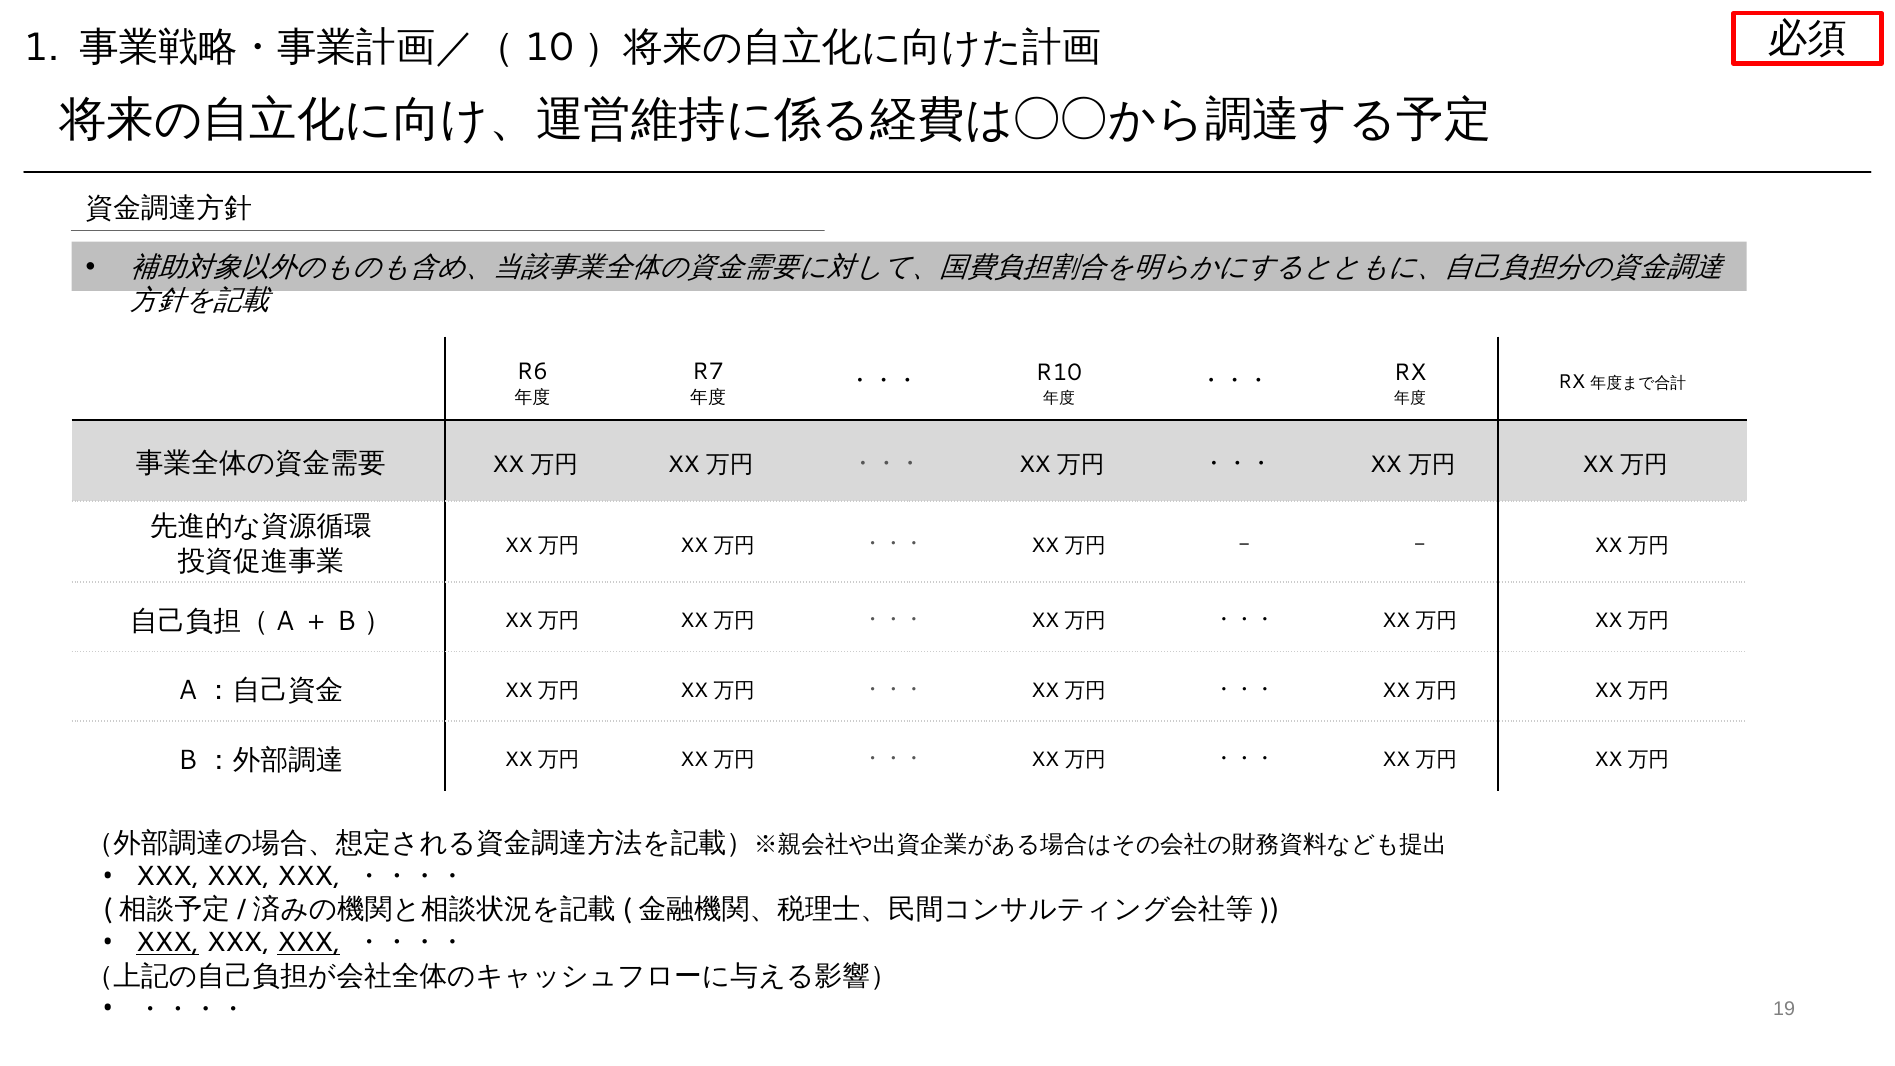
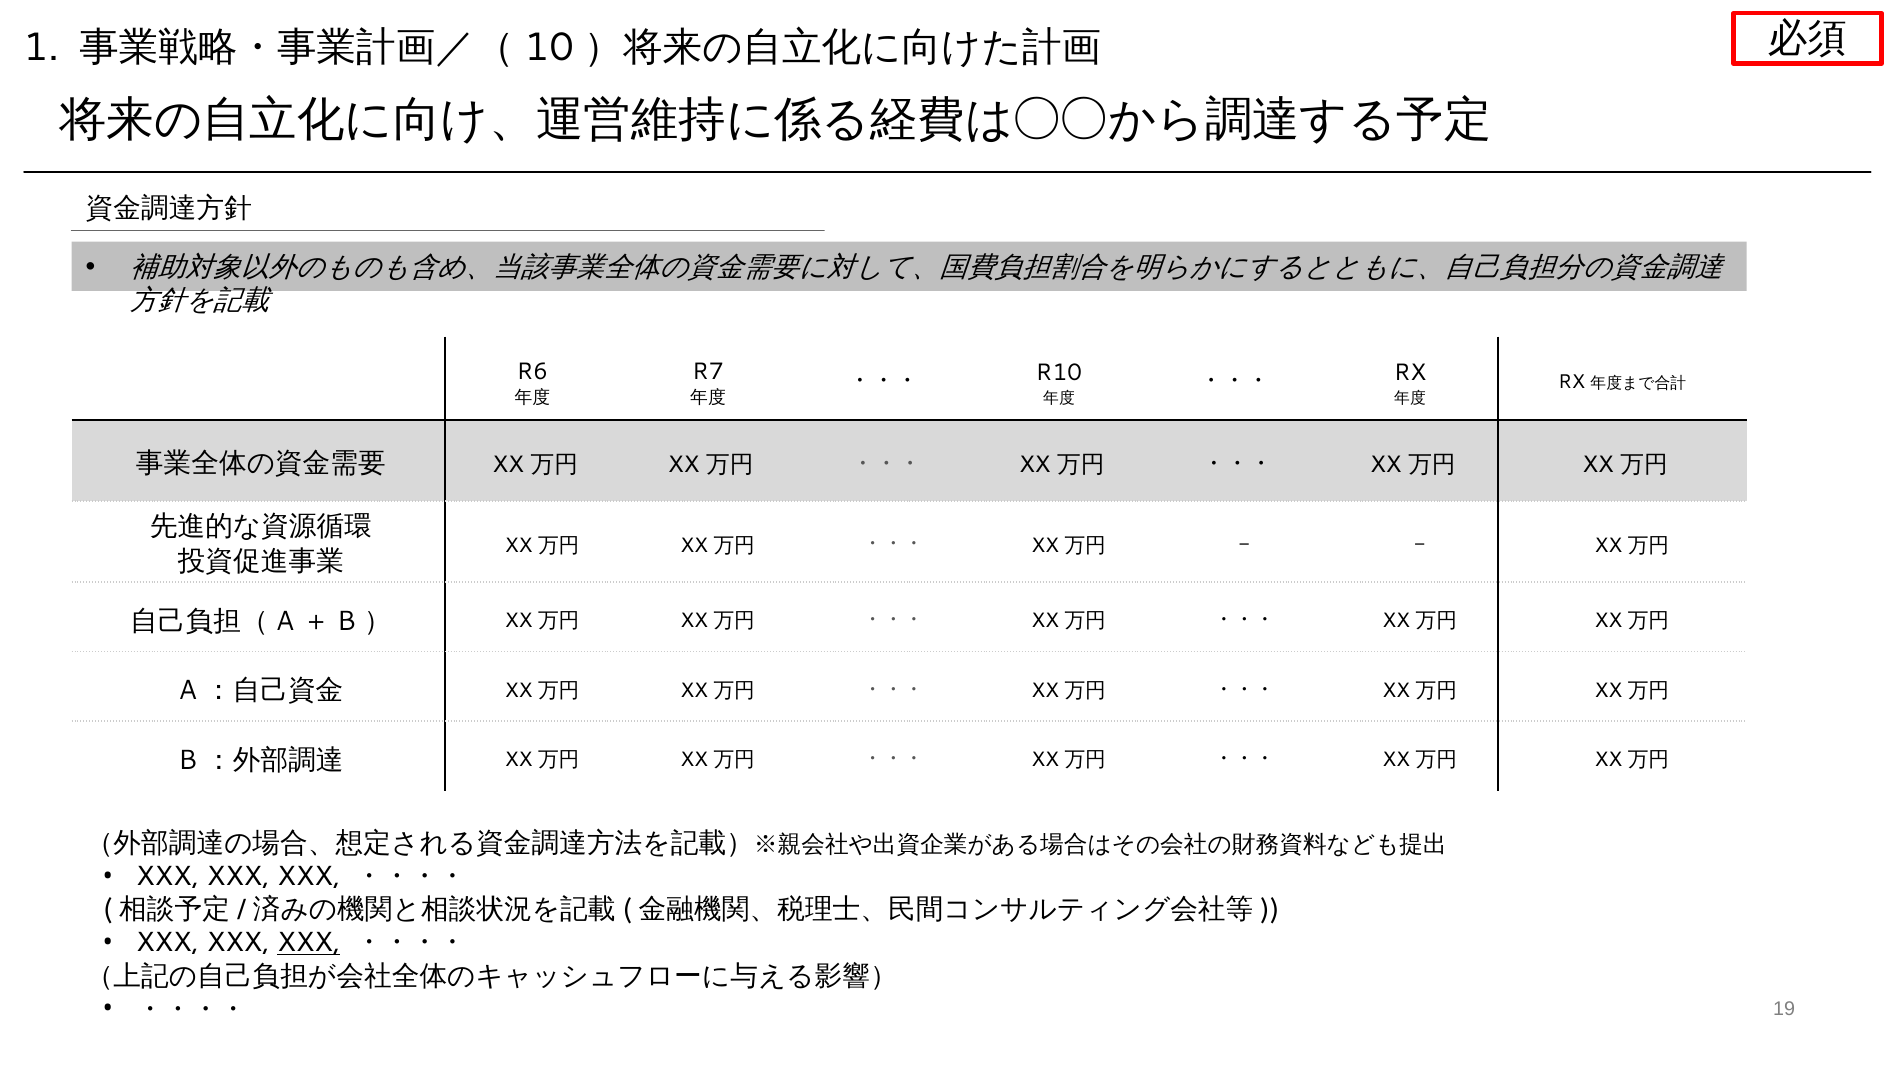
XXX underline: present -> none (168, 943)
